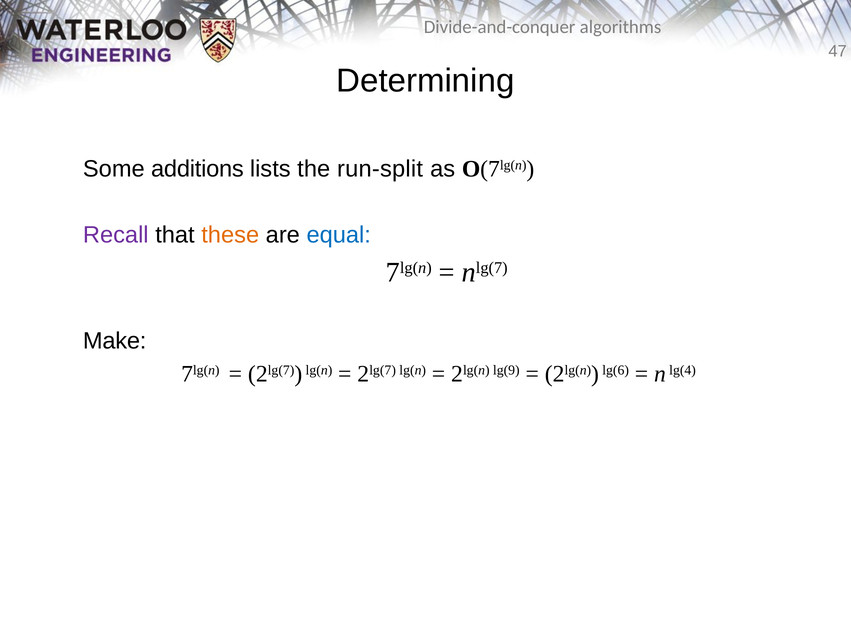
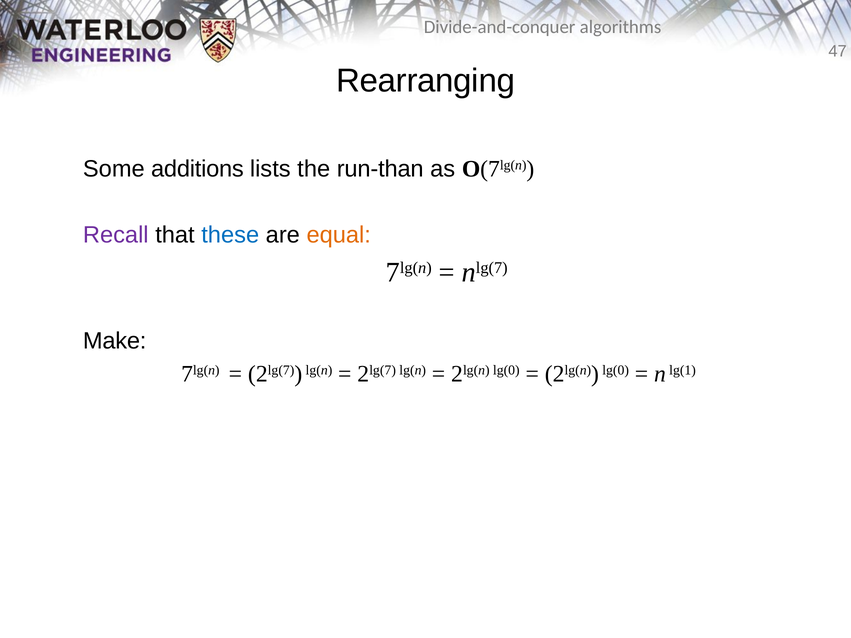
Determining: Determining -> Rearranging (426, 81)
run-split: run-split -> run-than (380, 169)
these colour: orange -> blue (230, 235)
equal colour: blue -> orange (339, 235)
lg(9: lg(9 -> lg(0 (506, 370)
lg(6: lg(6 -> lg(0 (616, 370)
lg(4: lg(4 -> lg(1 (683, 370)
